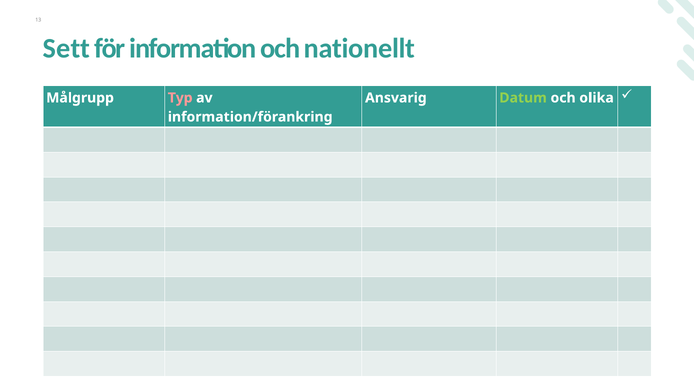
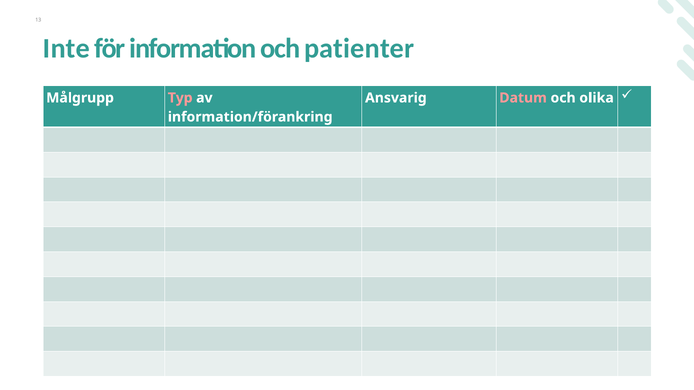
Sett: Sett -> Inte (67, 49)
nationellt: nationellt -> patienter (359, 49)
Datum colour: light green -> pink (523, 98)
